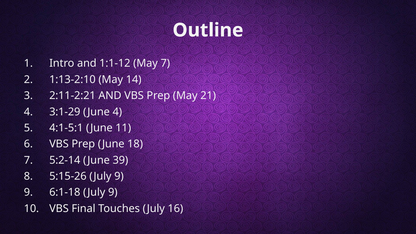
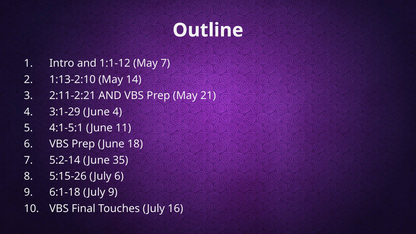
39: 39 -> 35 (120, 160)
5:15-26 July 9: 9 -> 6 (119, 176)
